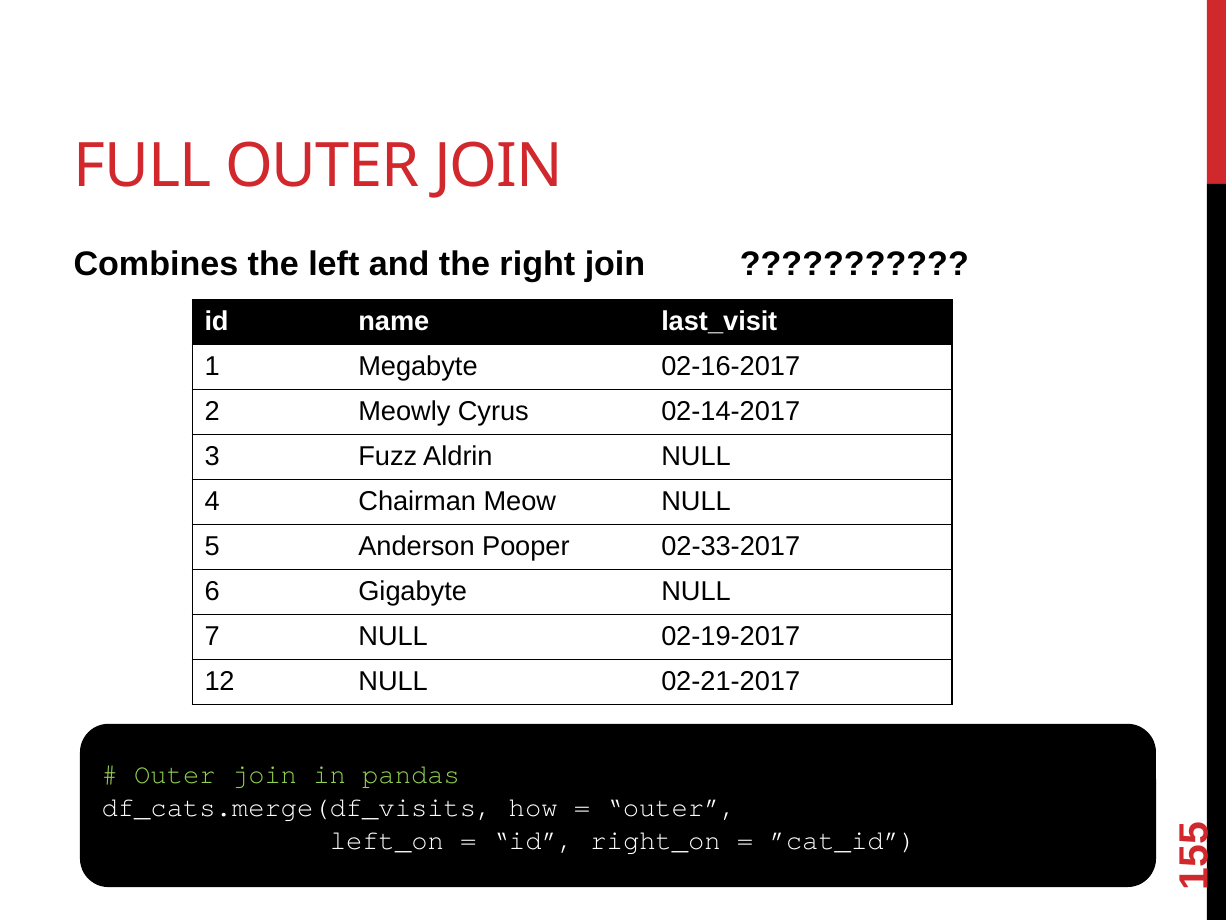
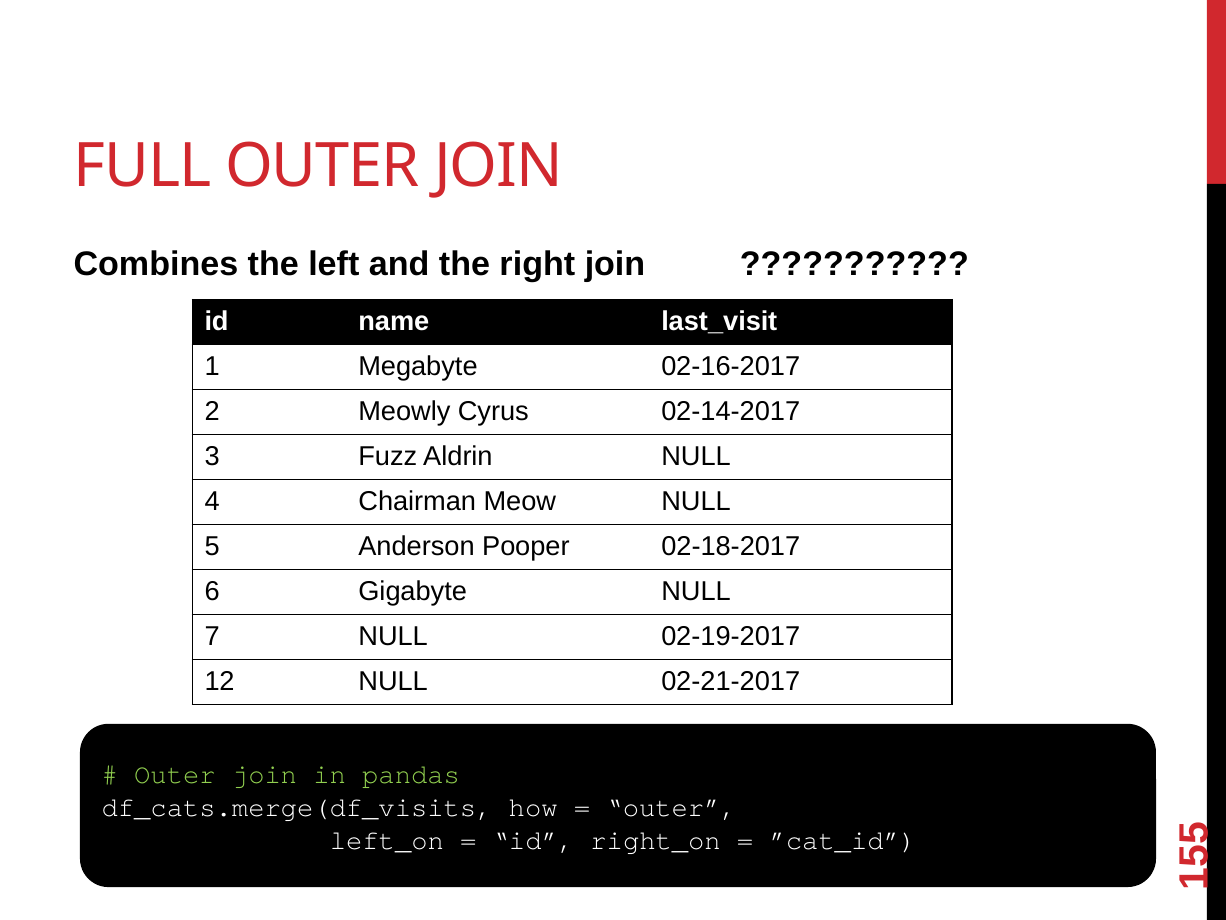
02-33-2017: 02-33-2017 -> 02-18-2017 (731, 546)
